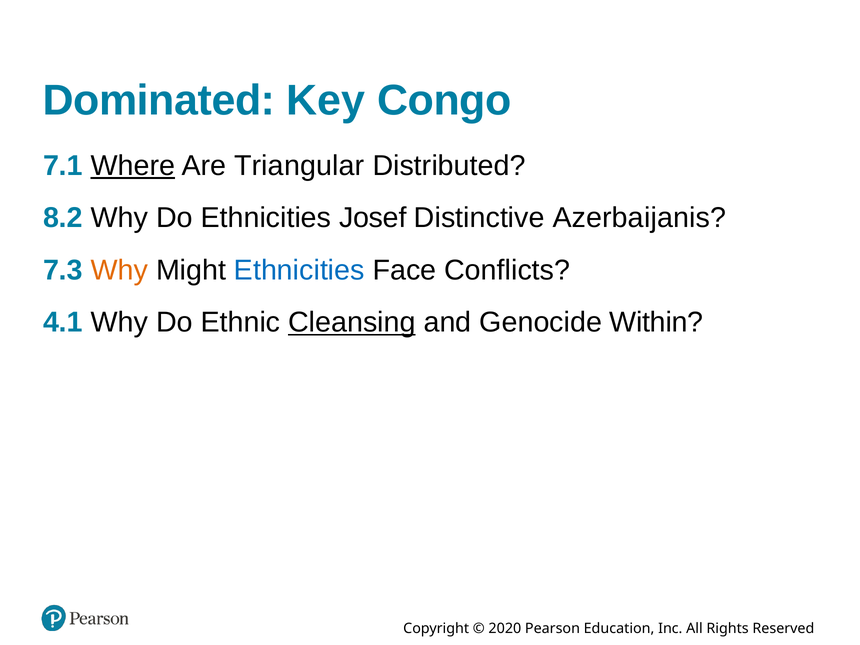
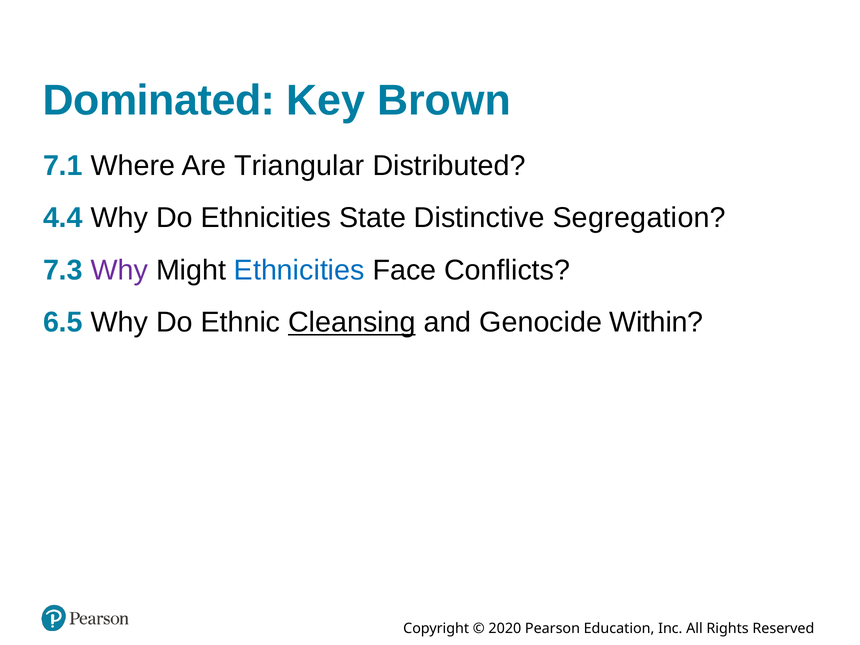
Congo: Congo -> Brown (444, 101)
Where underline: present -> none (133, 166)
8.2: 8.2 -> 4.4 (63, 218)
Josef: Josef -> State (373, 218)
Azerbaijanis: Azerbaijanis -> Segregation (639, 218)
Why colour: orange -> purple (119, 270)
4.1: 4.1 -> 6.5 (63, 323)
